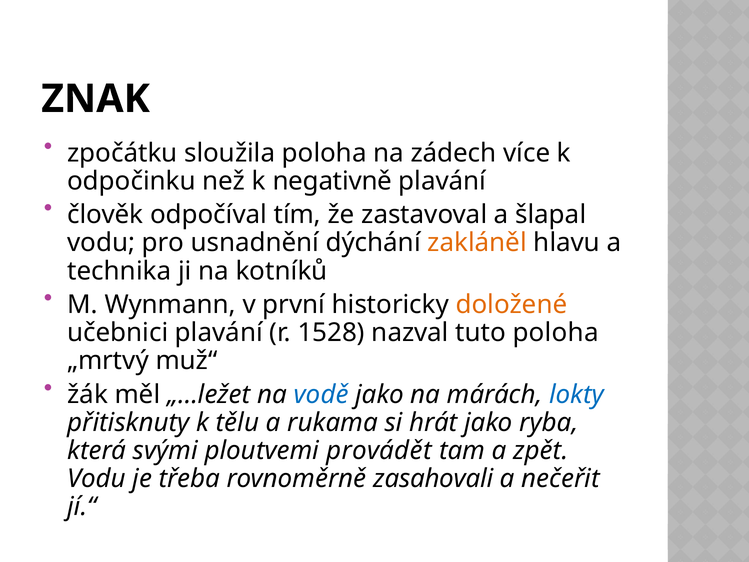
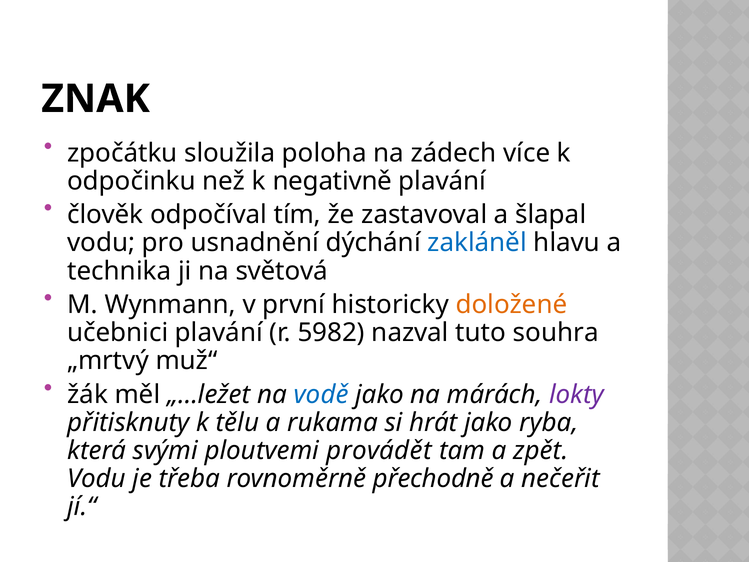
zakláněl colour: orange -> blue (477, 243)
kotníků: kotníků -> světová (282, 271)
1528: 1528 -> 5982 (331, 333)
tuto poloha: poloha -> souhra (556, 333)
lokty colour: blue -> purple (577, 394)
zasahovali: zasahovali -> přechodně (433, 479)
